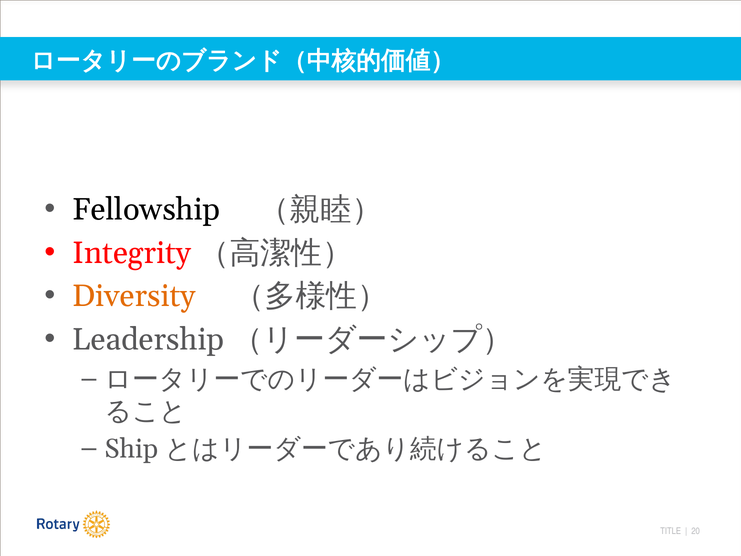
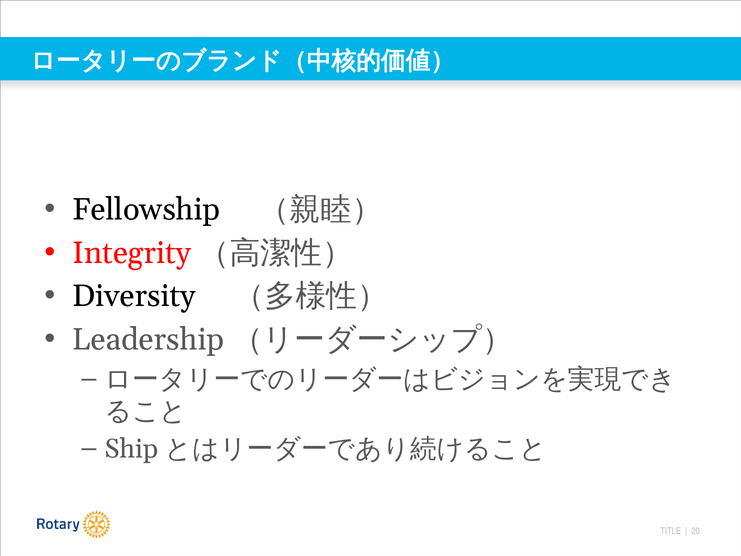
Diversity colour: orange -> black (134, 296)
